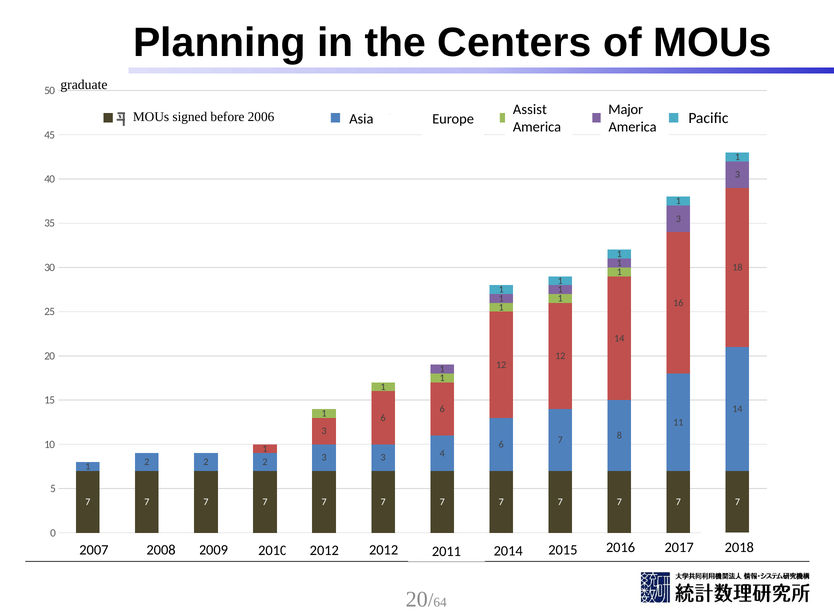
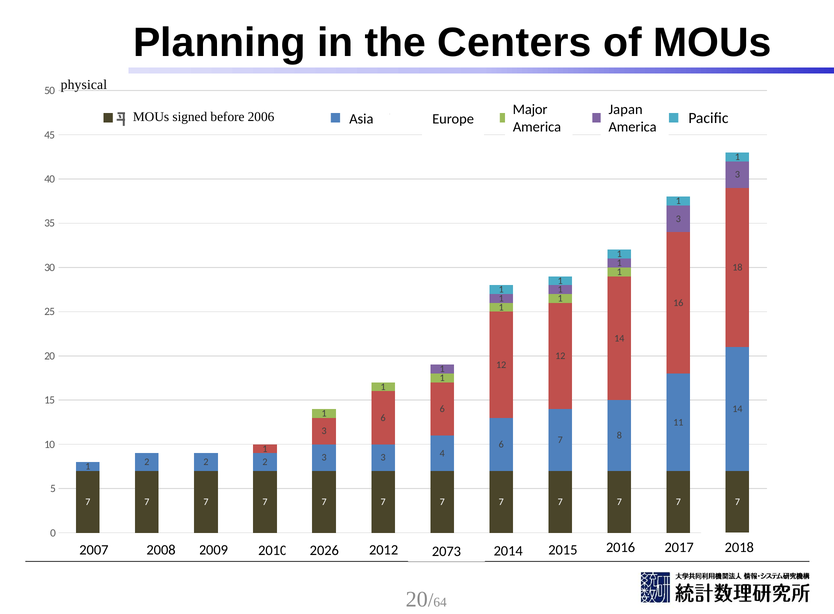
graduate: graduate -> physical (84, 85)
Assist: Assist -> Major (530, 109)
Major: Major -> Japan (626, 109)
2012: 2012 -> 2026 (324, 550)
2011: 2011 -> 2073 (446, 551)
